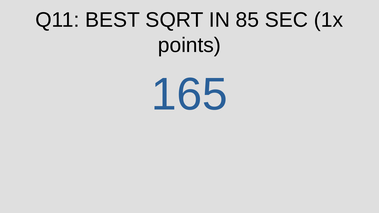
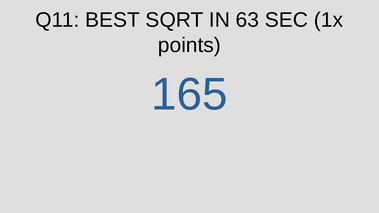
85: 85 -> 63 (247, 20)
